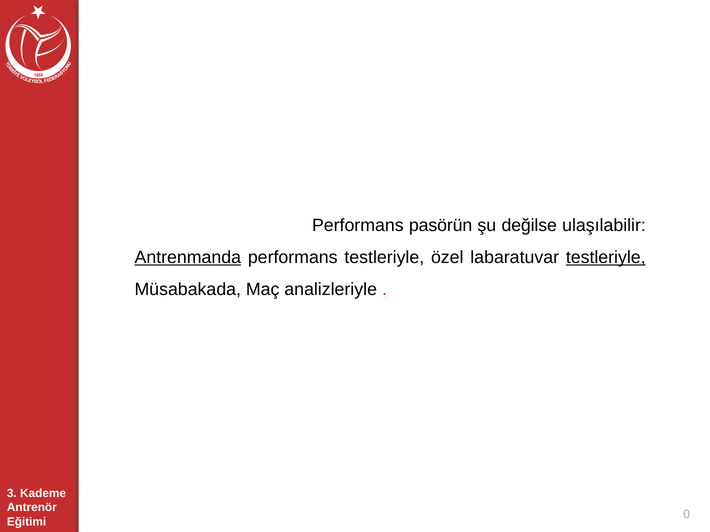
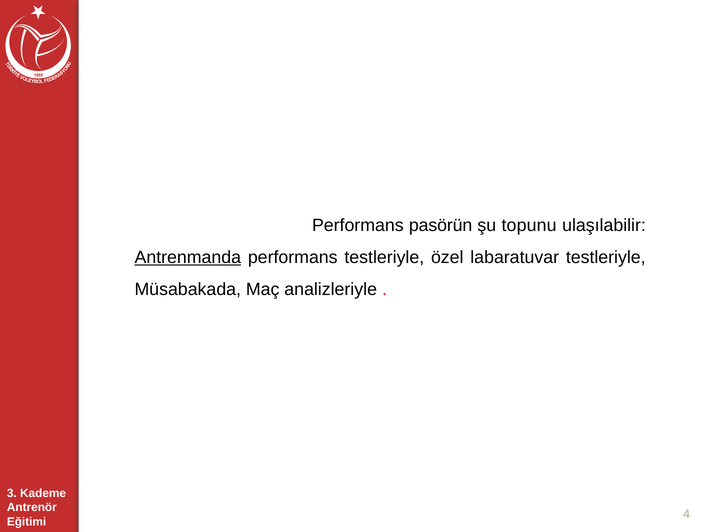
değilse: değilse -> topunu (529, 226)
testleriyle underline: present -> none (606, 258)
0: 0 -> 4 (687, 515)
